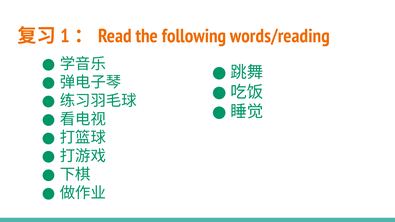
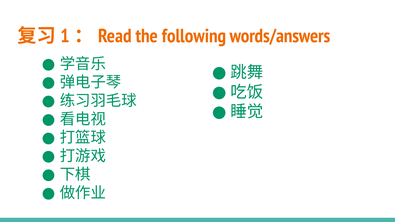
words/reading: words/reading -> words/answers (280, 36)
